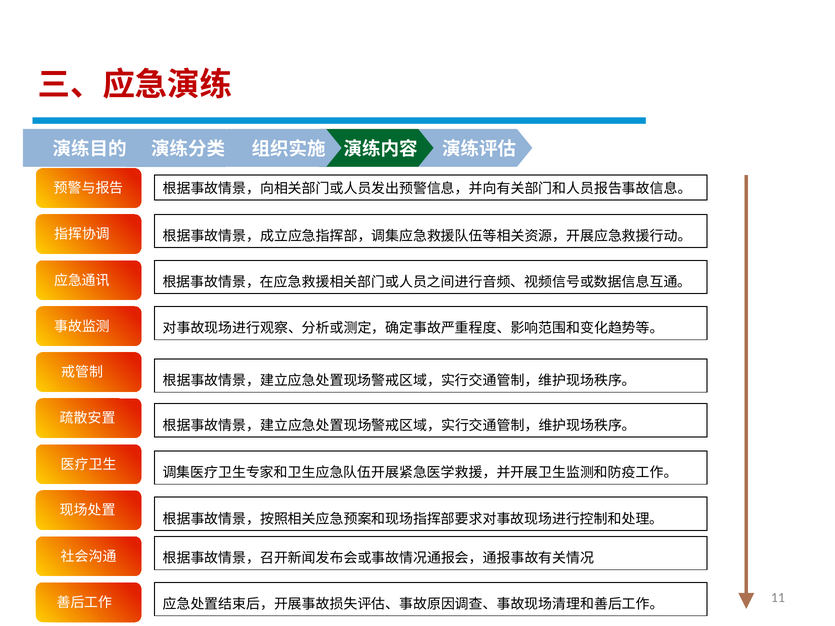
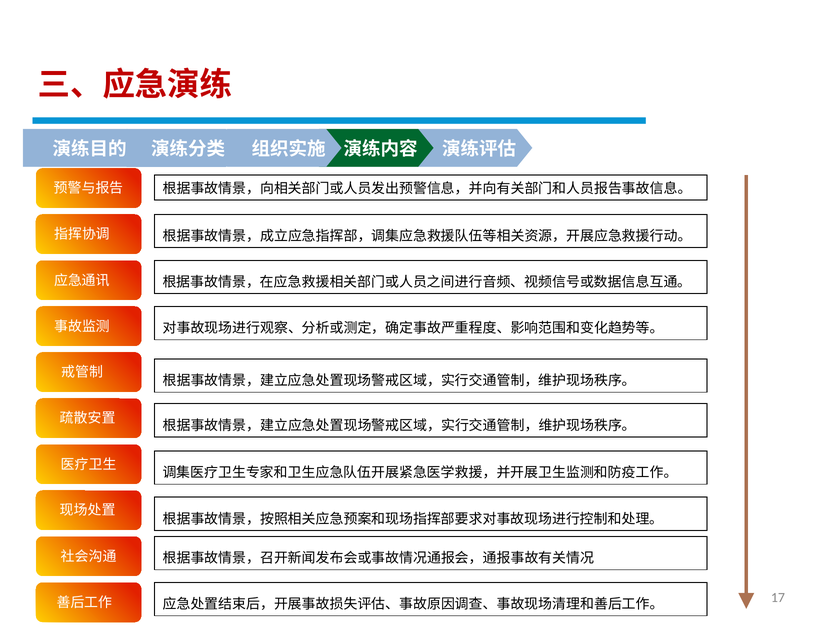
11: 11 -> 17 (778, 598)
